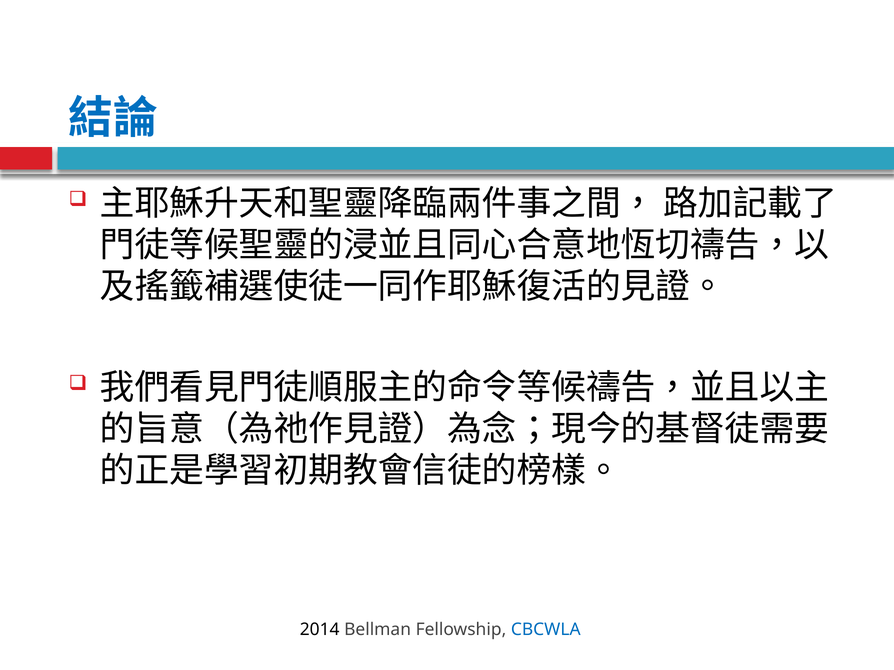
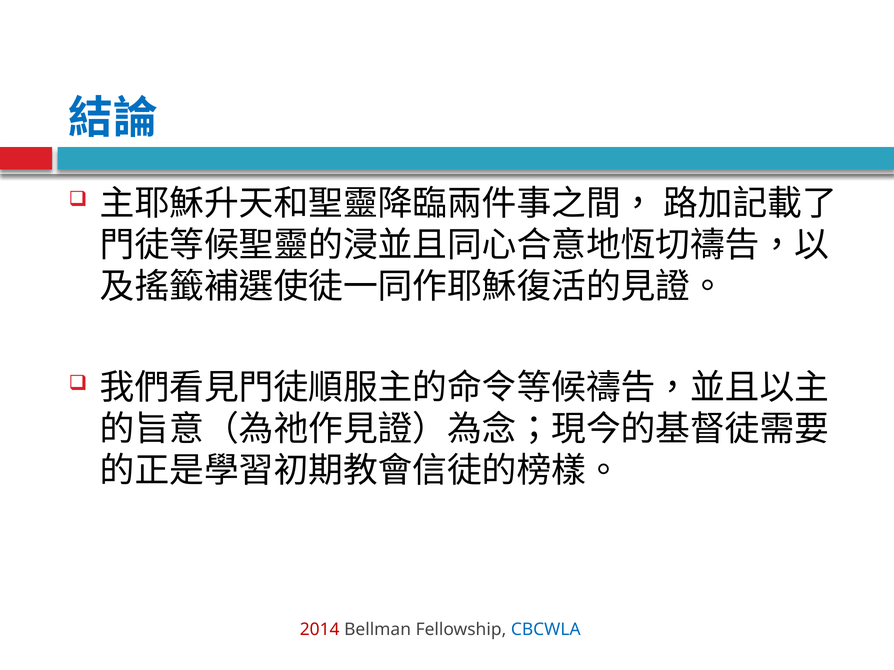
2014 colour: black -> red (320, 630)
